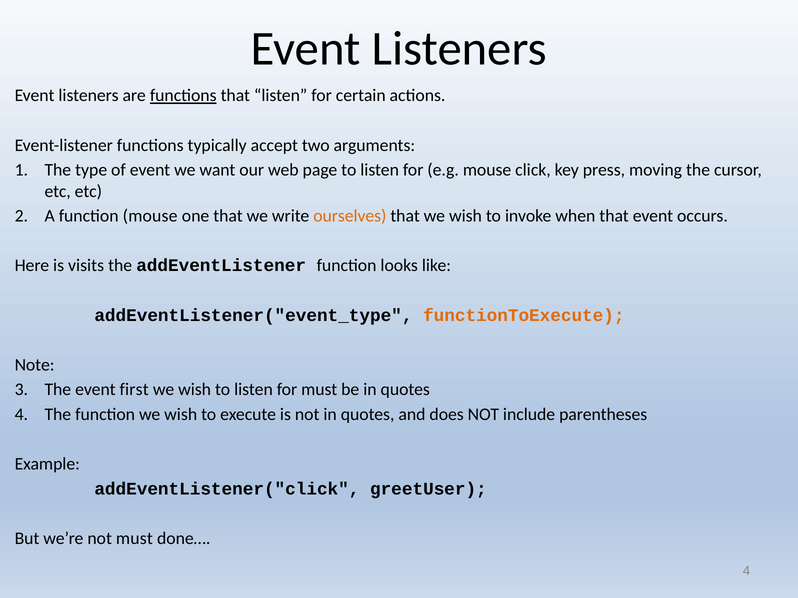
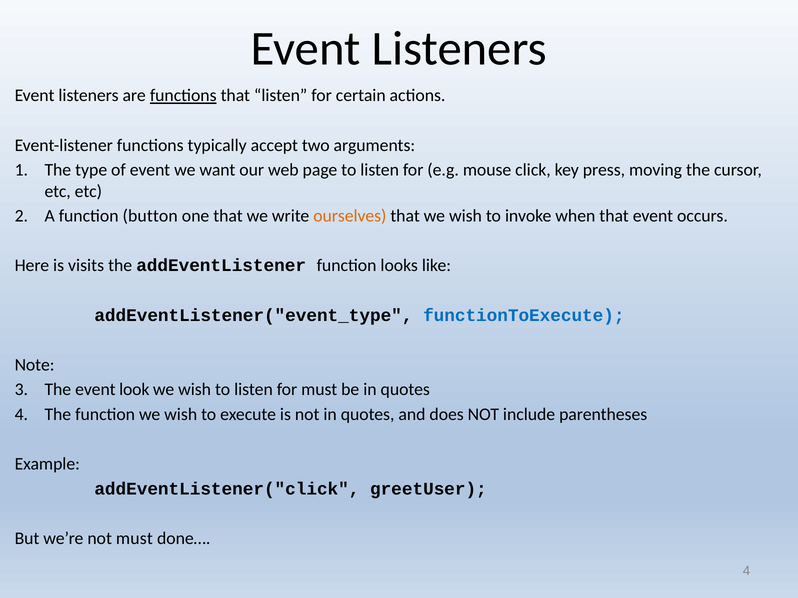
function mouse: mouse -> button (150, 216)
functionToExecute colour: orange -> blue (524, 315)
first: first -> look (134, 390)
